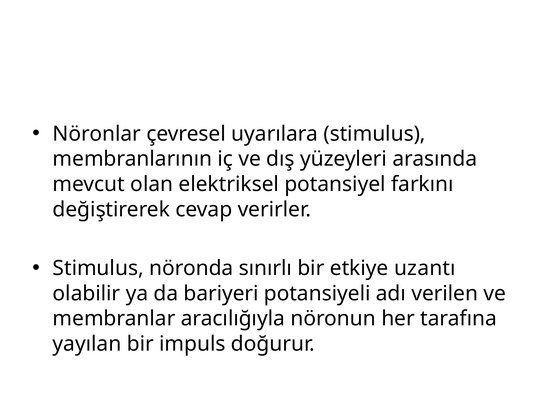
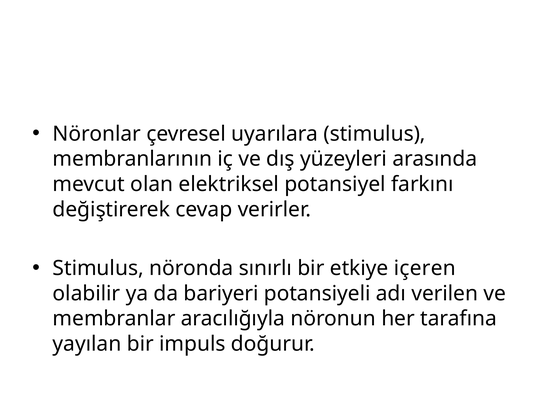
uzantı: uzantı -> içeren (425, 268)
